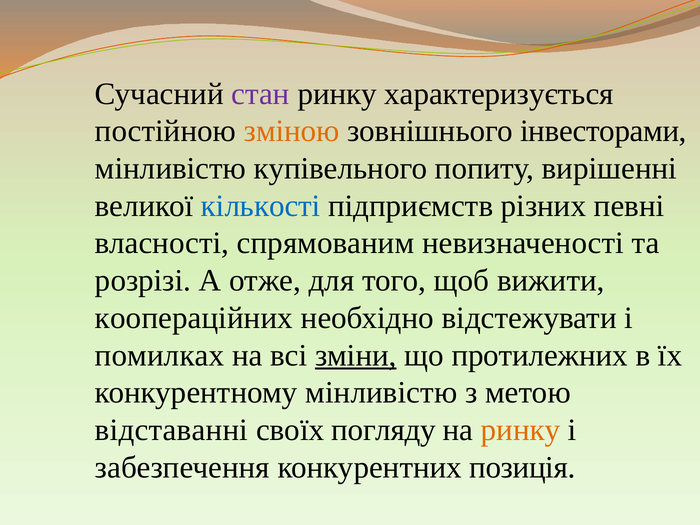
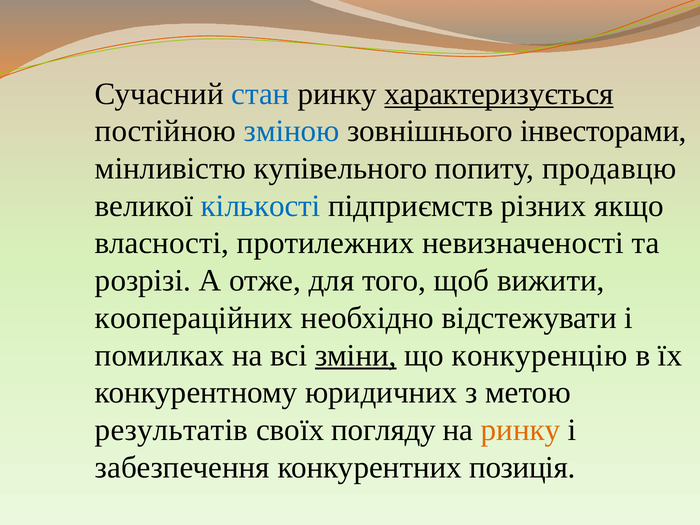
стан colour: purple -> blue (261, 94)
характеризується underline: none -> present (499, 94)
зміною colour: orange -> blue (292, 131)
вирішенні: вирішенні -> продавцю (609, 169)
певні: певні -> якщо (629, 206)
спрямованим: спрямованим -> протилежних (326, 243)
протилежних: протилежних -> конкуренцію (539, 355)
конкурентному мінливістю: мінливістю -> юридичних (381, 393)
відставанні: відставанні -> результатів (172, 430)
